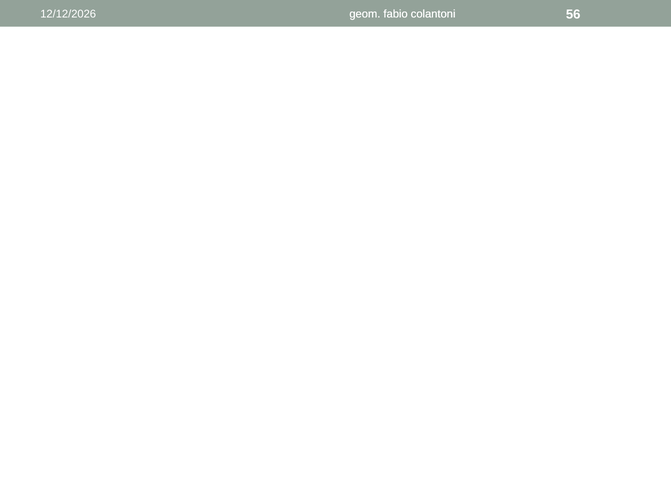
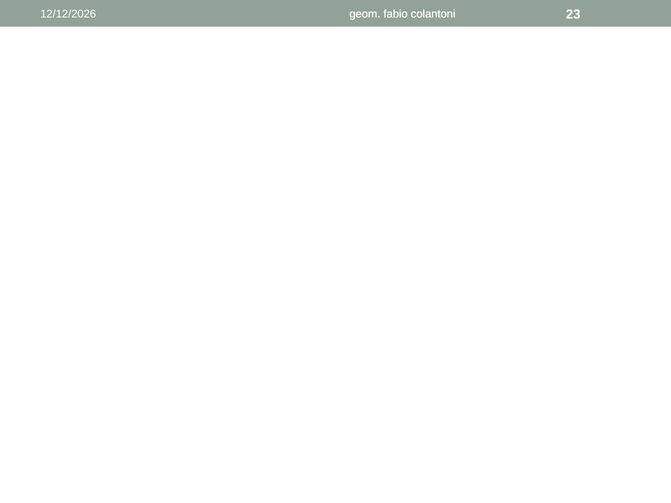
56: 56 -> 23 (573, 14)
